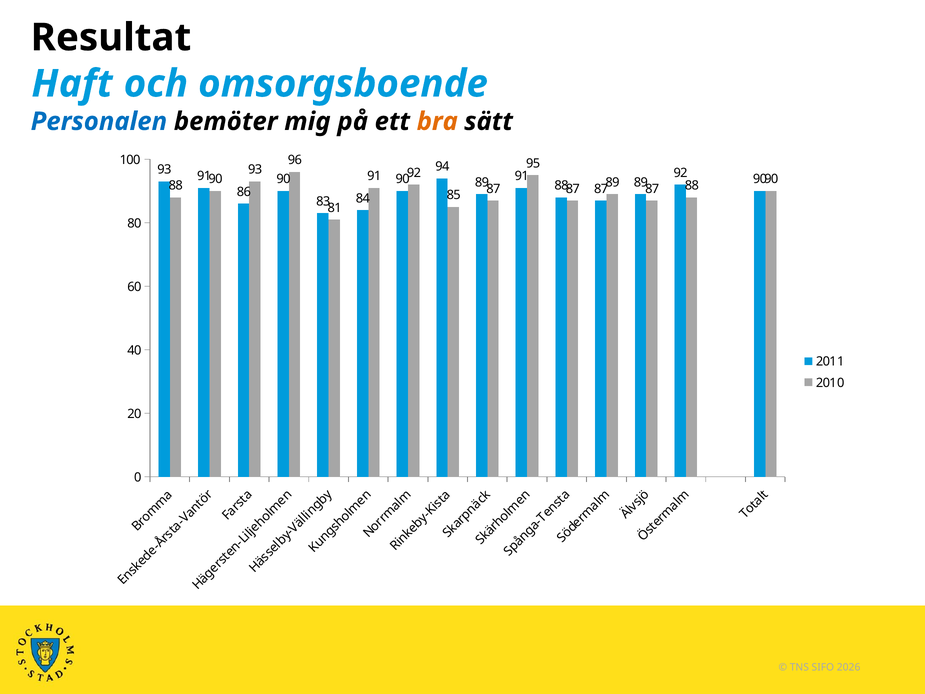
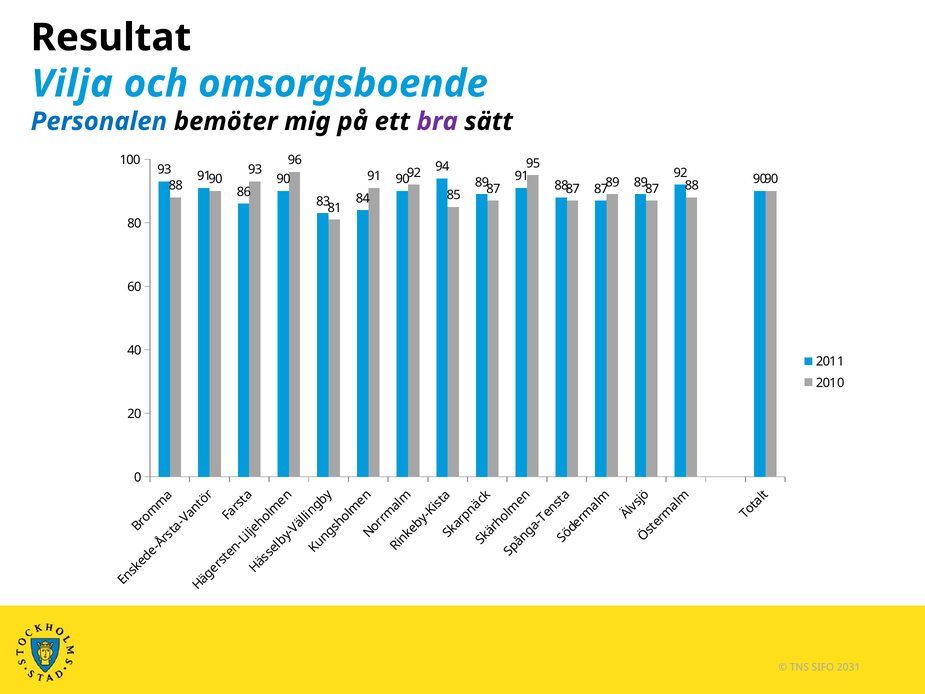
Haft: Haft -> Vilja (72, 84)
bra colour: orange -> purple (437, 121)
2026: 2026 -> 2031 (849, 667)
